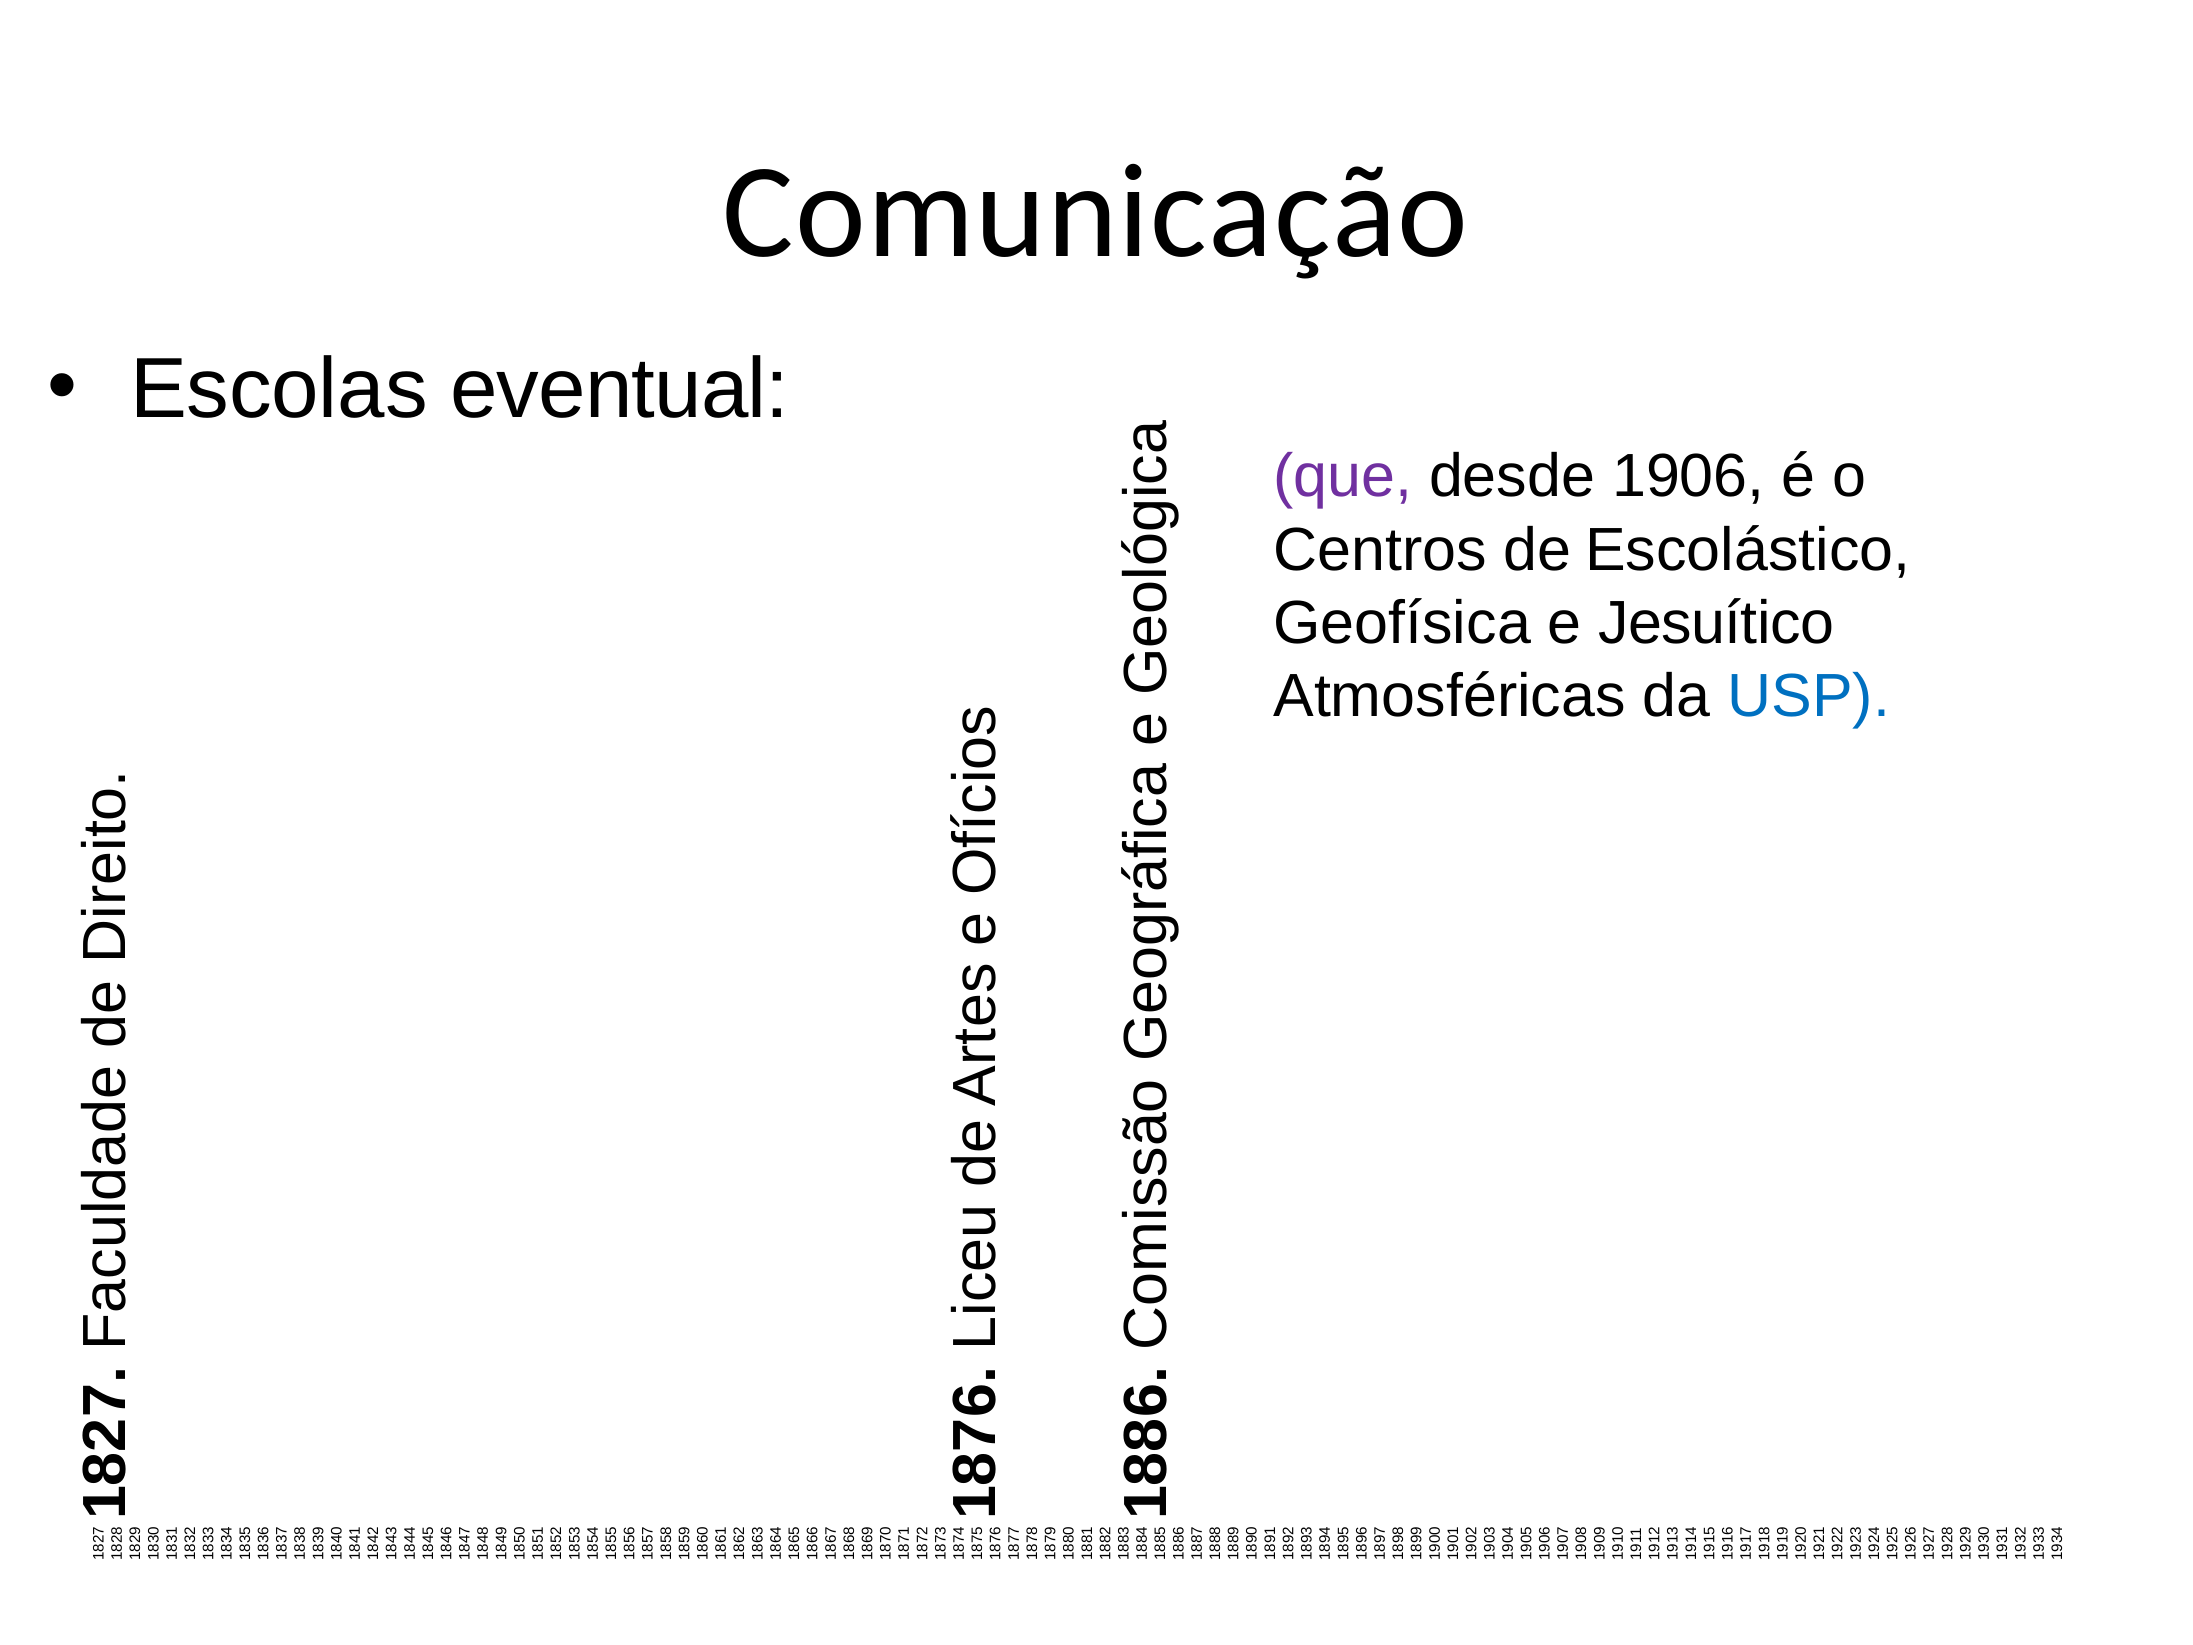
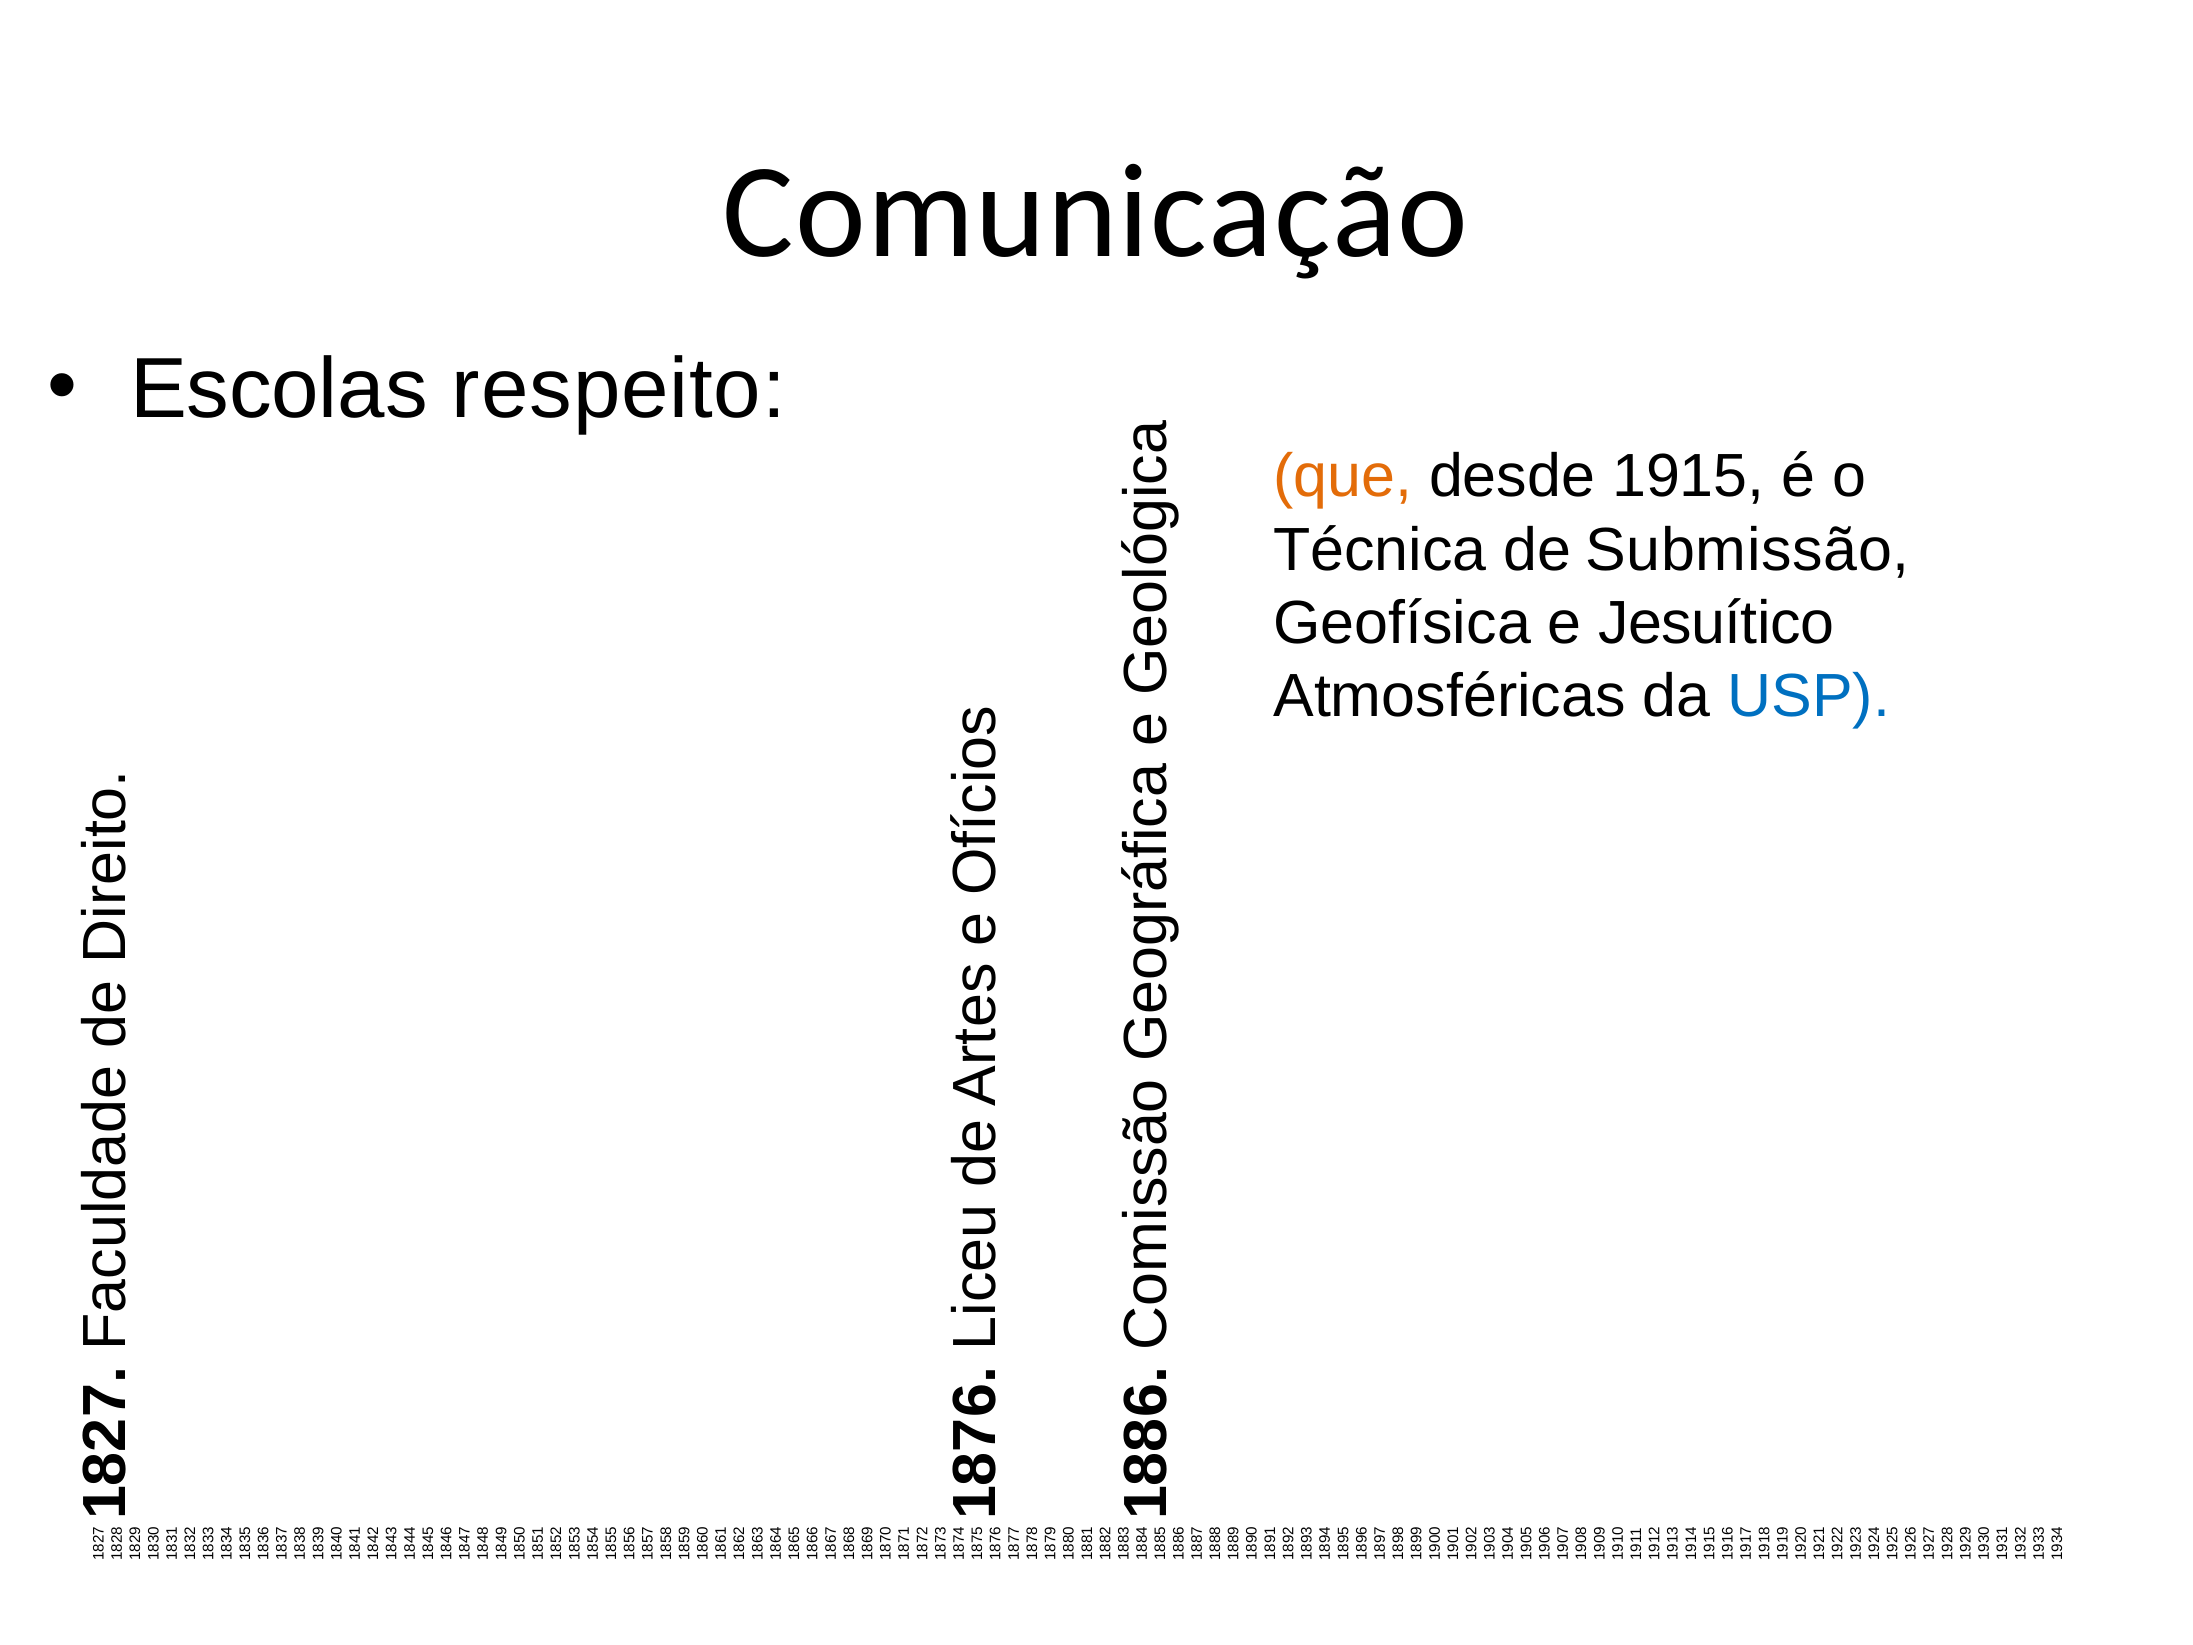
eventual: eventual -> respeito (619, 390)
que colour: purple -> orange (1343, 477)
1906: 1906 -> 1915 (1688, 477)
Centros: Centros -> Técnica (1380, 550)
Escolástico: Escolástico -> Submissão (1748, 550)
